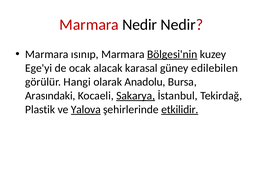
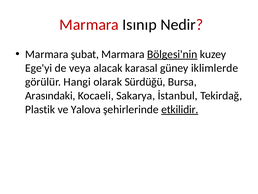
Marmara Nedir: Nedir -> Isınıp (140, 25)
ısınıp: ısınıp -> şubat (85, 54)
ocak: ocak -> veya (80, 68)
edilebilen: edilebilen -> iklimlerde (215, 68)
Anadolu: Anadolu -> Sürdüğü (145, 82)
Sakarya underline: present -> none (136, 95)
Yalova underline: present -> none (86, 109)
